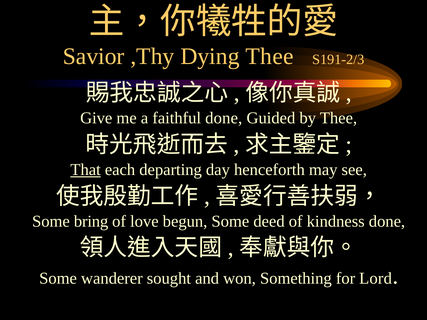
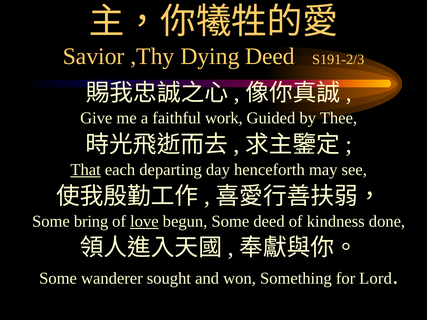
Dying Thee: Thee -> Deed (270, 56)
faithful done: done -> work (224, 118)
love underline: none -> present (144, 222)
